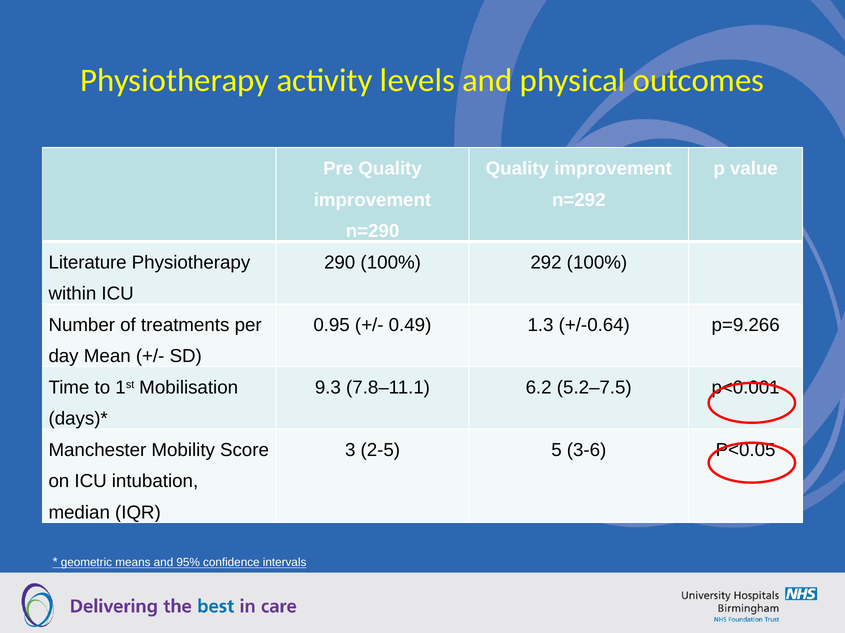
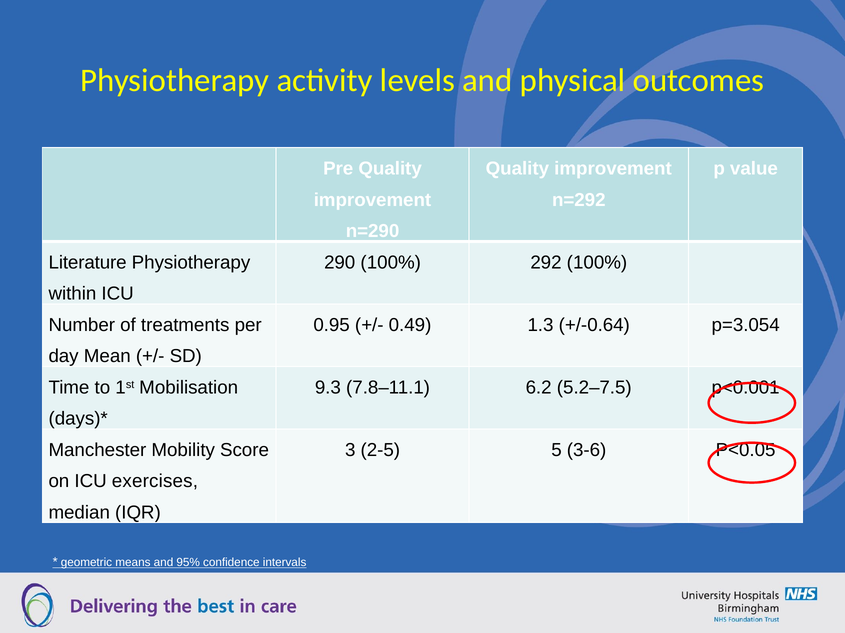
p=9.266: p=9.266 -> p=3.054 (746, 325)
intubation: intubation -> exercises (155, 482)
